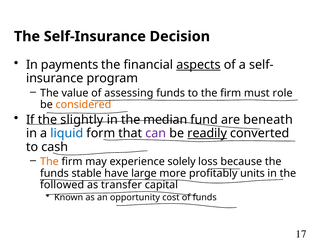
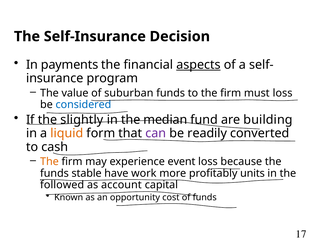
assessing: assessing -> suburban (129, 93)
must role: role -> loss (283, 93)
considered colour: orange -> blue (83, 104)
beneath: beneath -> building (268, 120)
liquid colour: blue -> orange (67, 133)
readily underline: present -> none (207, 133)
solely: solely -> event (182, 161)
large: large -> work (144, 173)
transfer: transfer -> account (121, 184)
